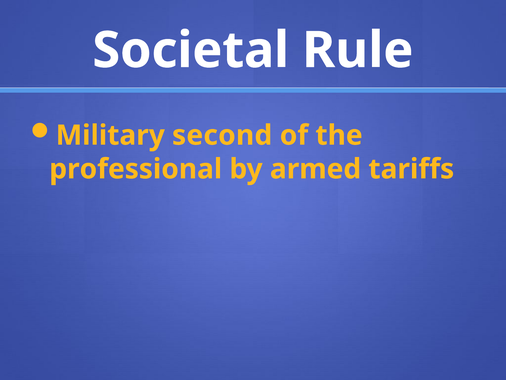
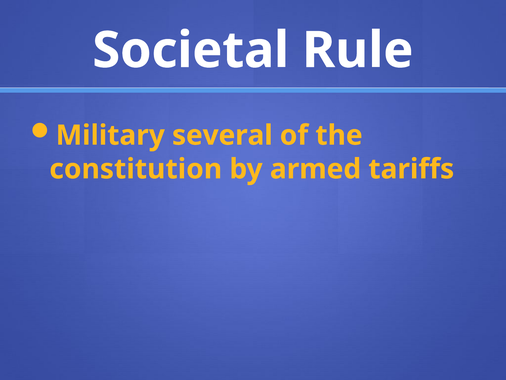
second: second -> several (222, 135)
professional: professional -> constitution (136, 169)
